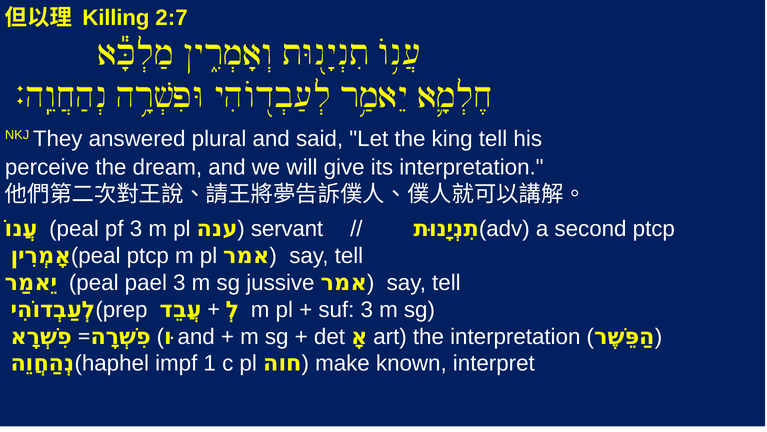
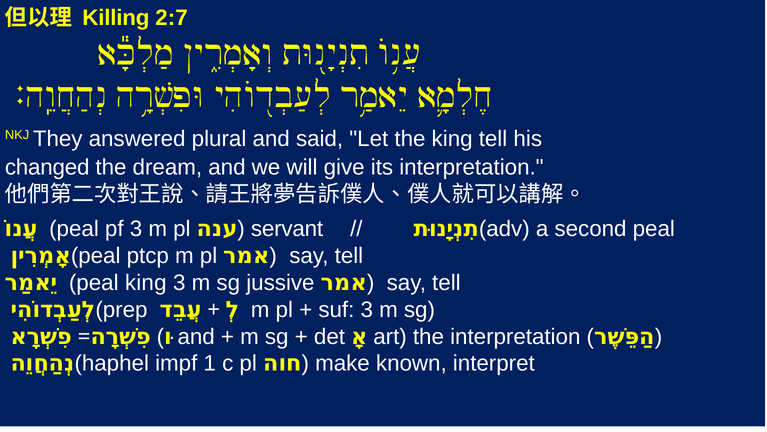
perceive: perceive -> changed (47, 167)
second ptcp: ptcp -> peal (654, 229)
peal pael: pael -> king (146, 283)
